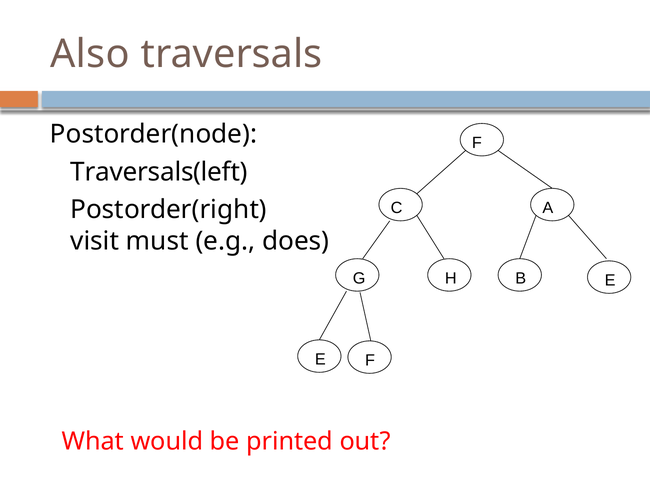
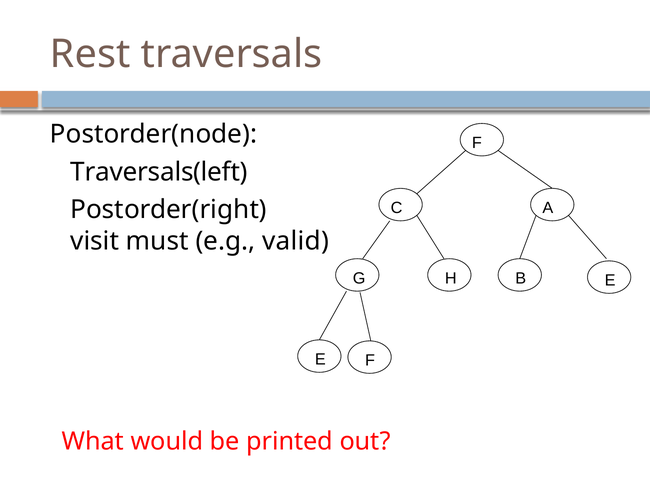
Also: Also -> Rest (90, 54)
does: does -> valid (296, 241)
